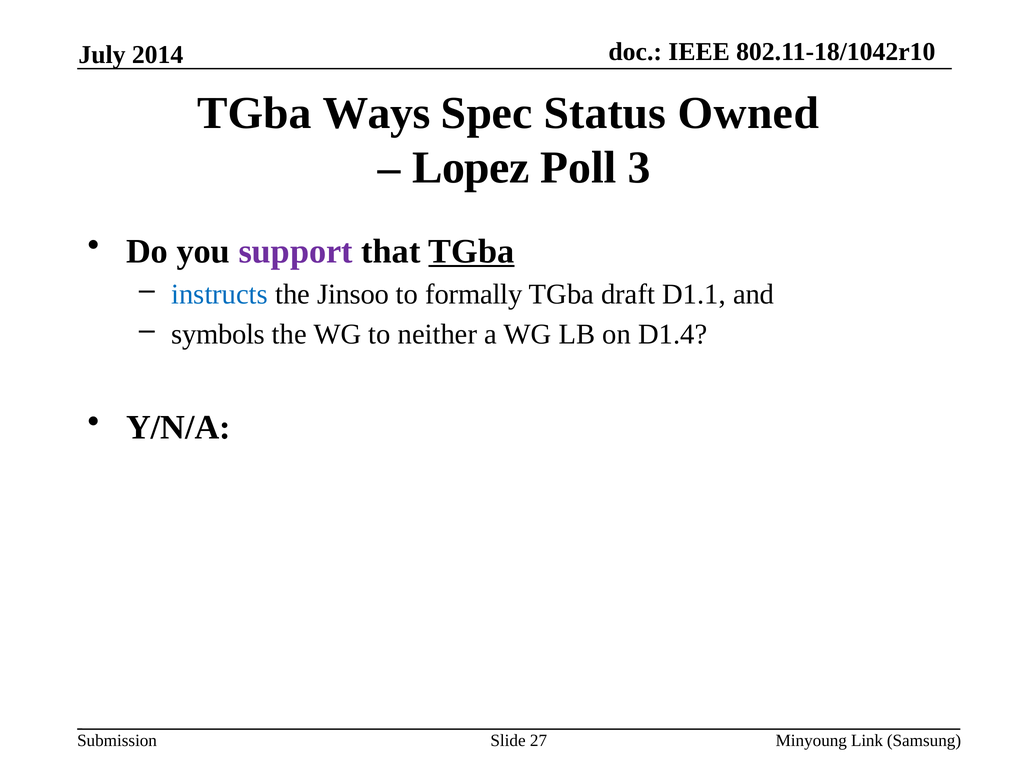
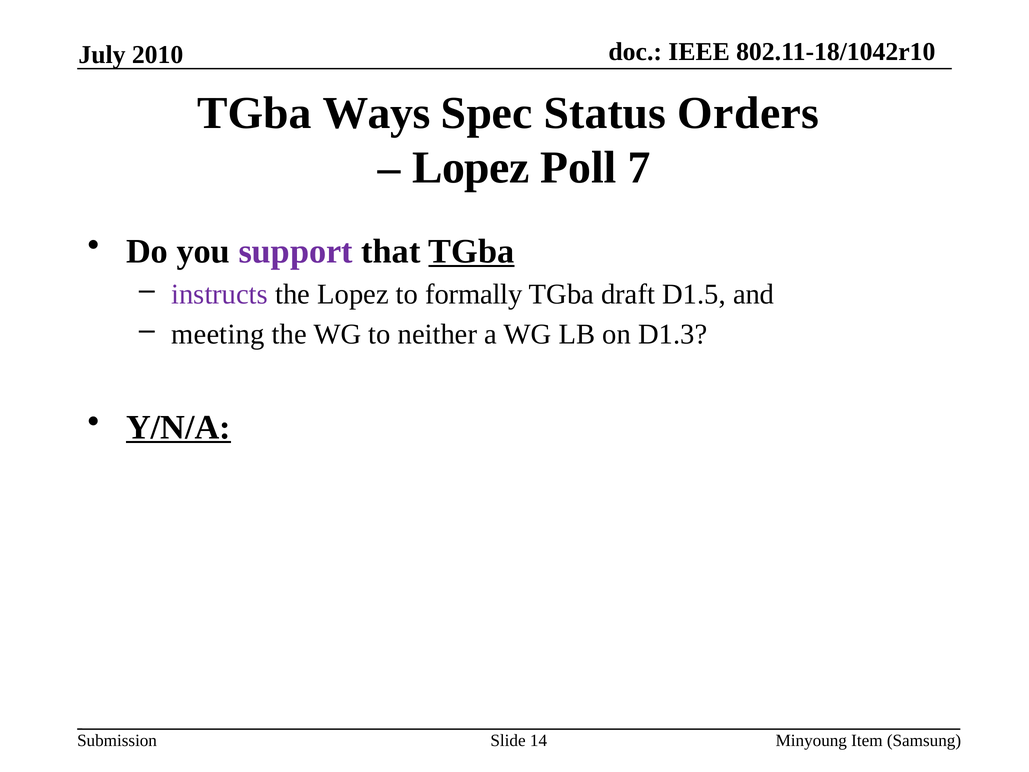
2014: 2014 -> 2010 (158, 55)
Owned: Owned -> Orders (748, 113)
3: 3 -> 7 (639, 168)
instructs colour: blue -> purple (220, 294)
the Jinsoo: Jinsoo -> Lopez (353, 294)
D1.1: D1.1 -> D1.5 (694, 294)
symbols: symbols -> meeting (218, 334)
D1.4: D1.4 -> D1.3 (673, 334)
Y/N/A underline: none -> present (178, 427)
27: 27 -> 14 (539, 740)
Link: Link -> Item (867, 740)
